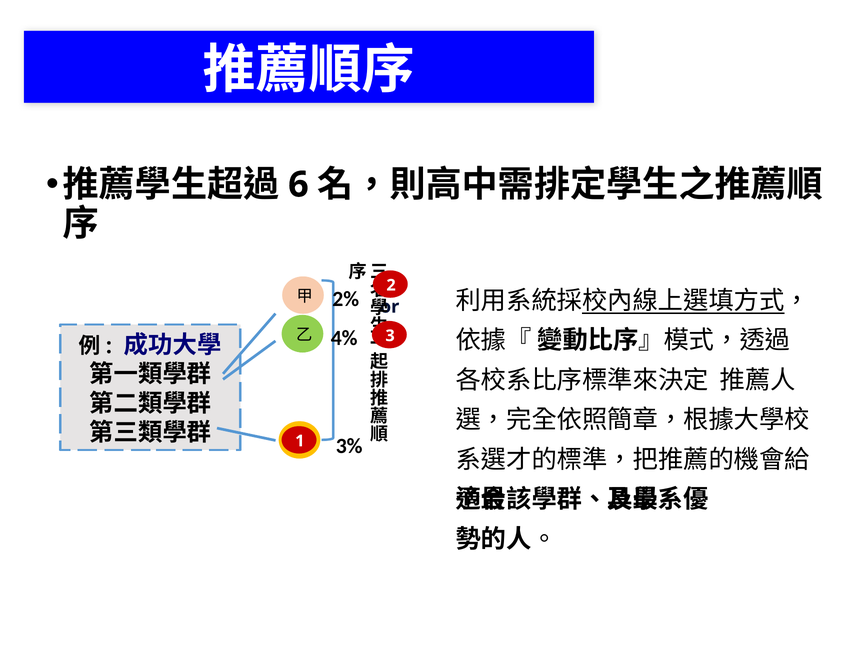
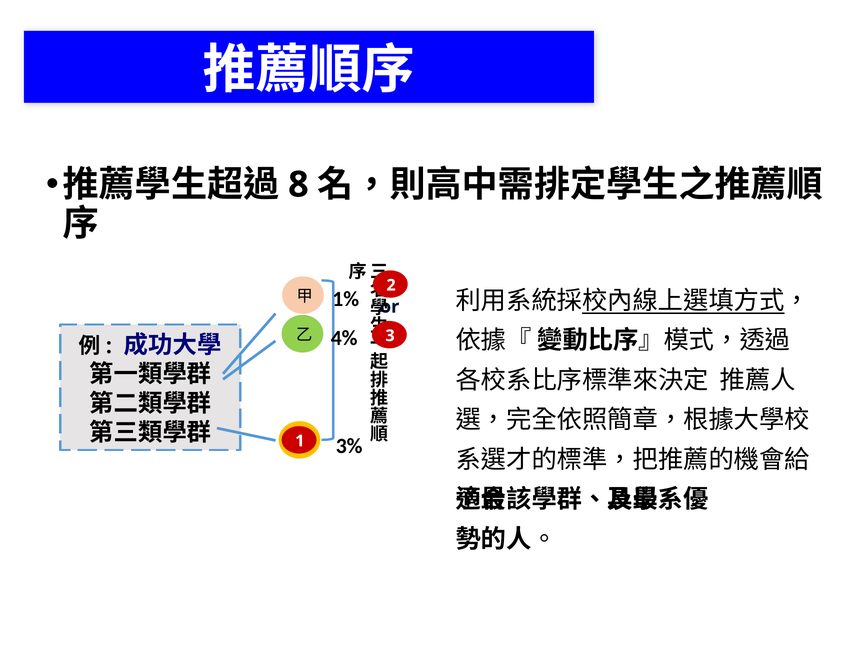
6: 6 -> 8 (298, 185)
2%: 2% -> 1% (346, 299)
